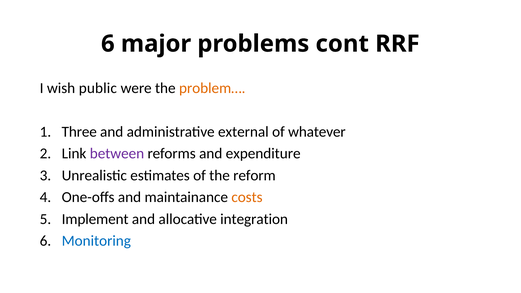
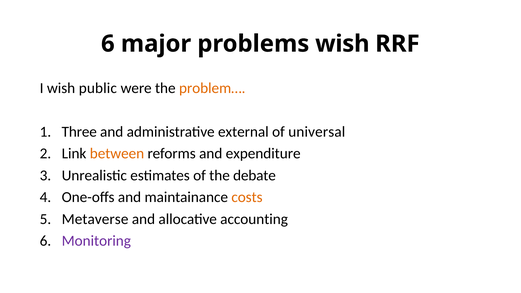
problems cont: cont -> wish (342, 44)
whatever: whatever -> universal (317, 132)
between colour: purple -> orange (117, 154)
reform: reform -> debate (254, 175)
Implement: Implement -> Metaverse (95, 219)
integration: integration -> accounting (254, 219)
Monitoring colour: blue -> purple (96, 241)
